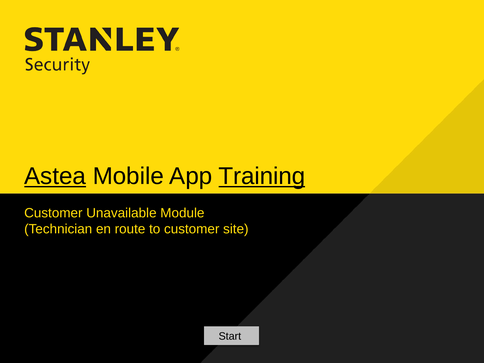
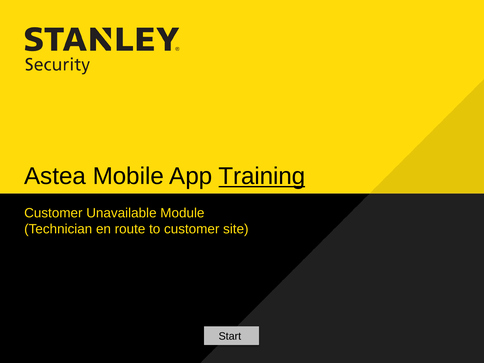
Astea underline: present -> none (55, 176)
